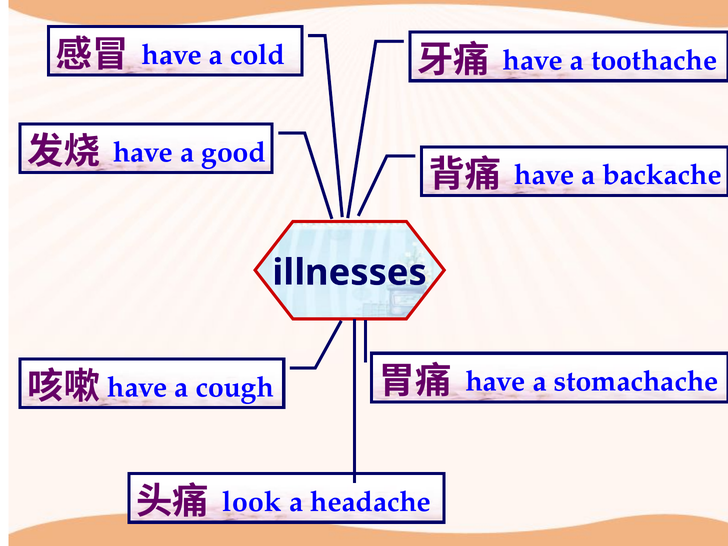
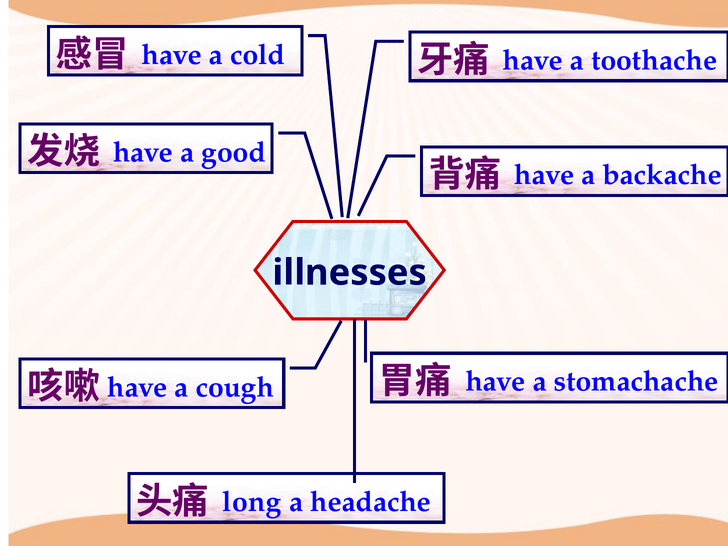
look: look -> long (252, 502)
